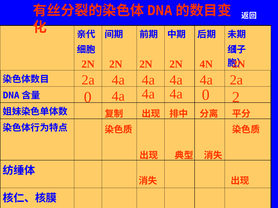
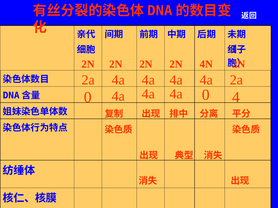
2: 2 -> 4 (236, 97)
